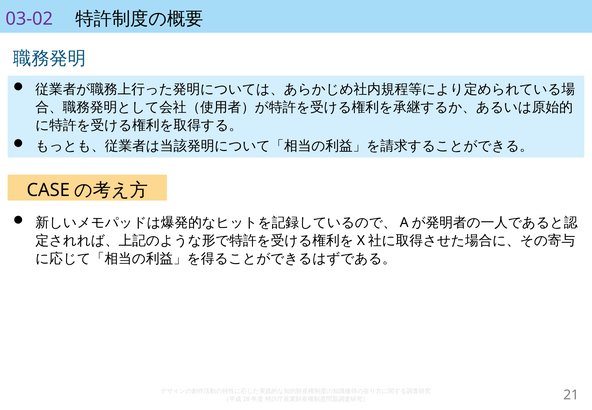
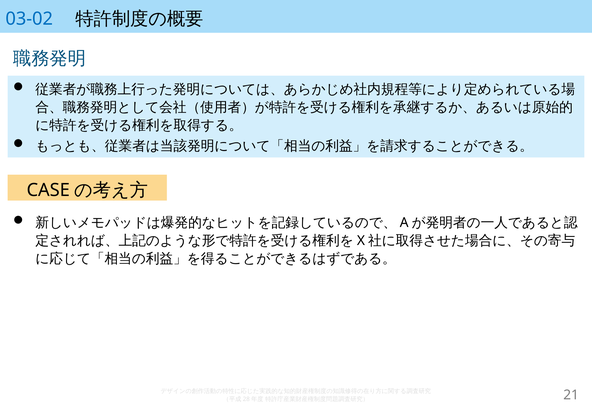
03-02 colour: purple -> blue (29, 19)
